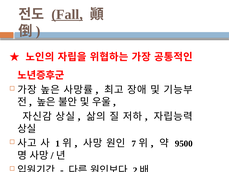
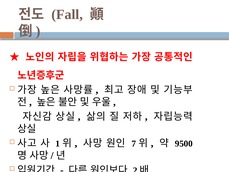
Fall underline: present -> none (67, 14)
